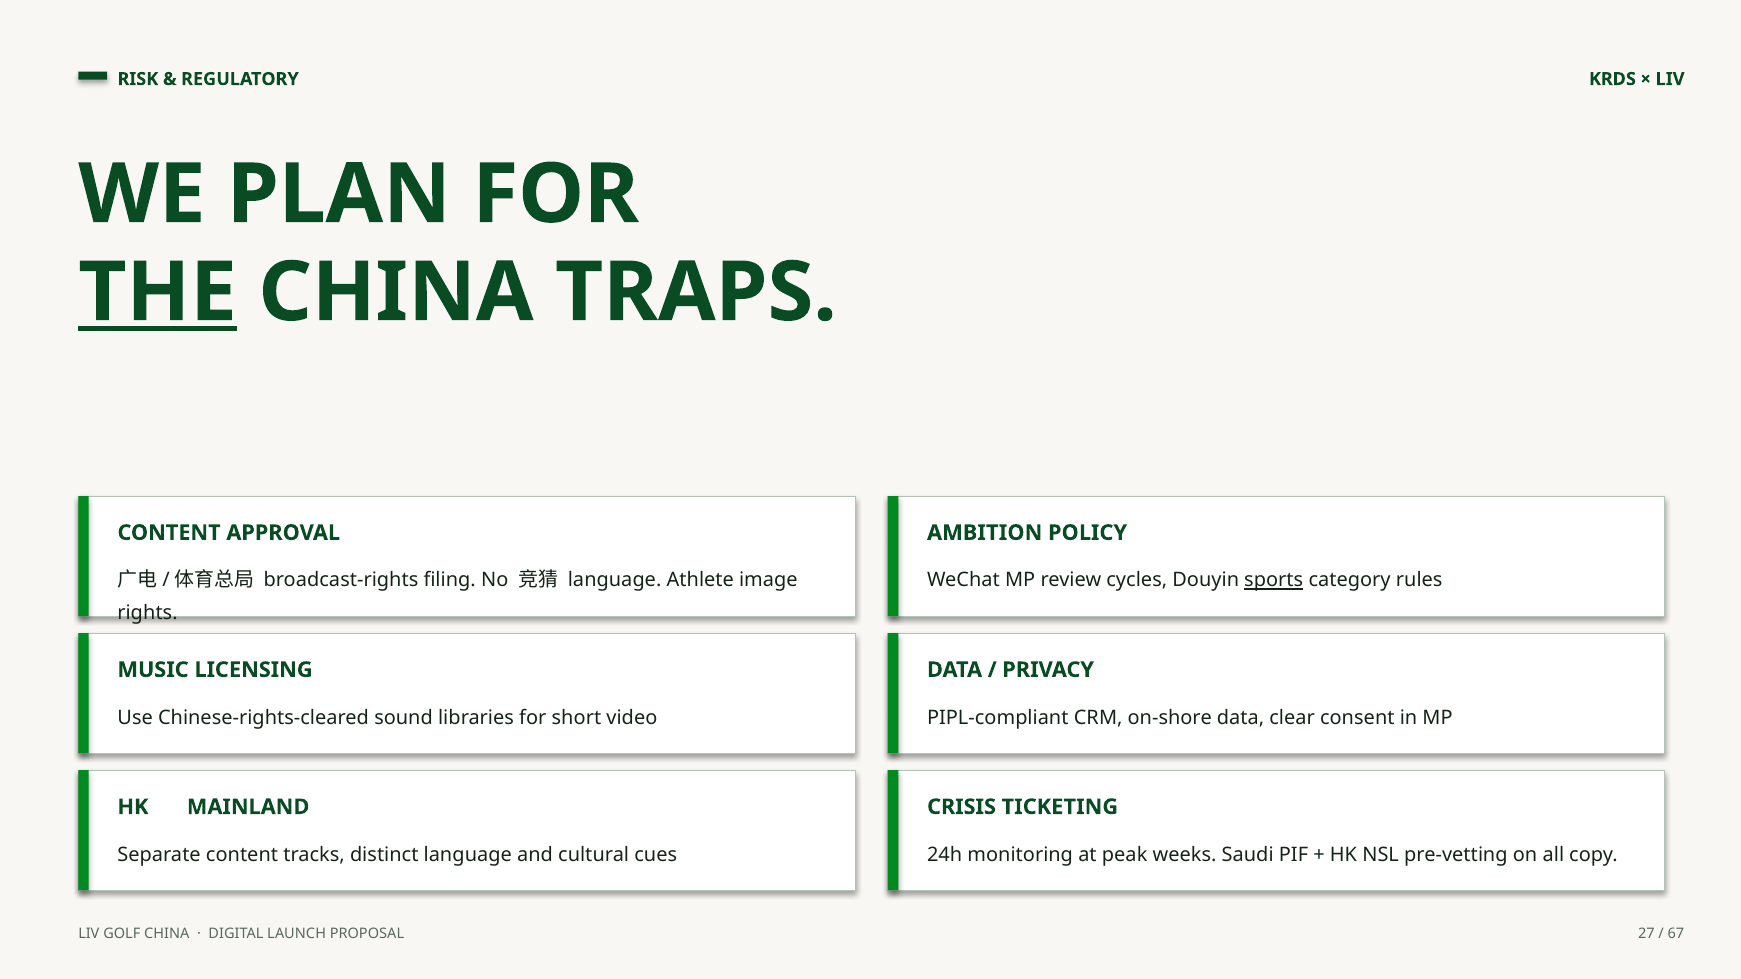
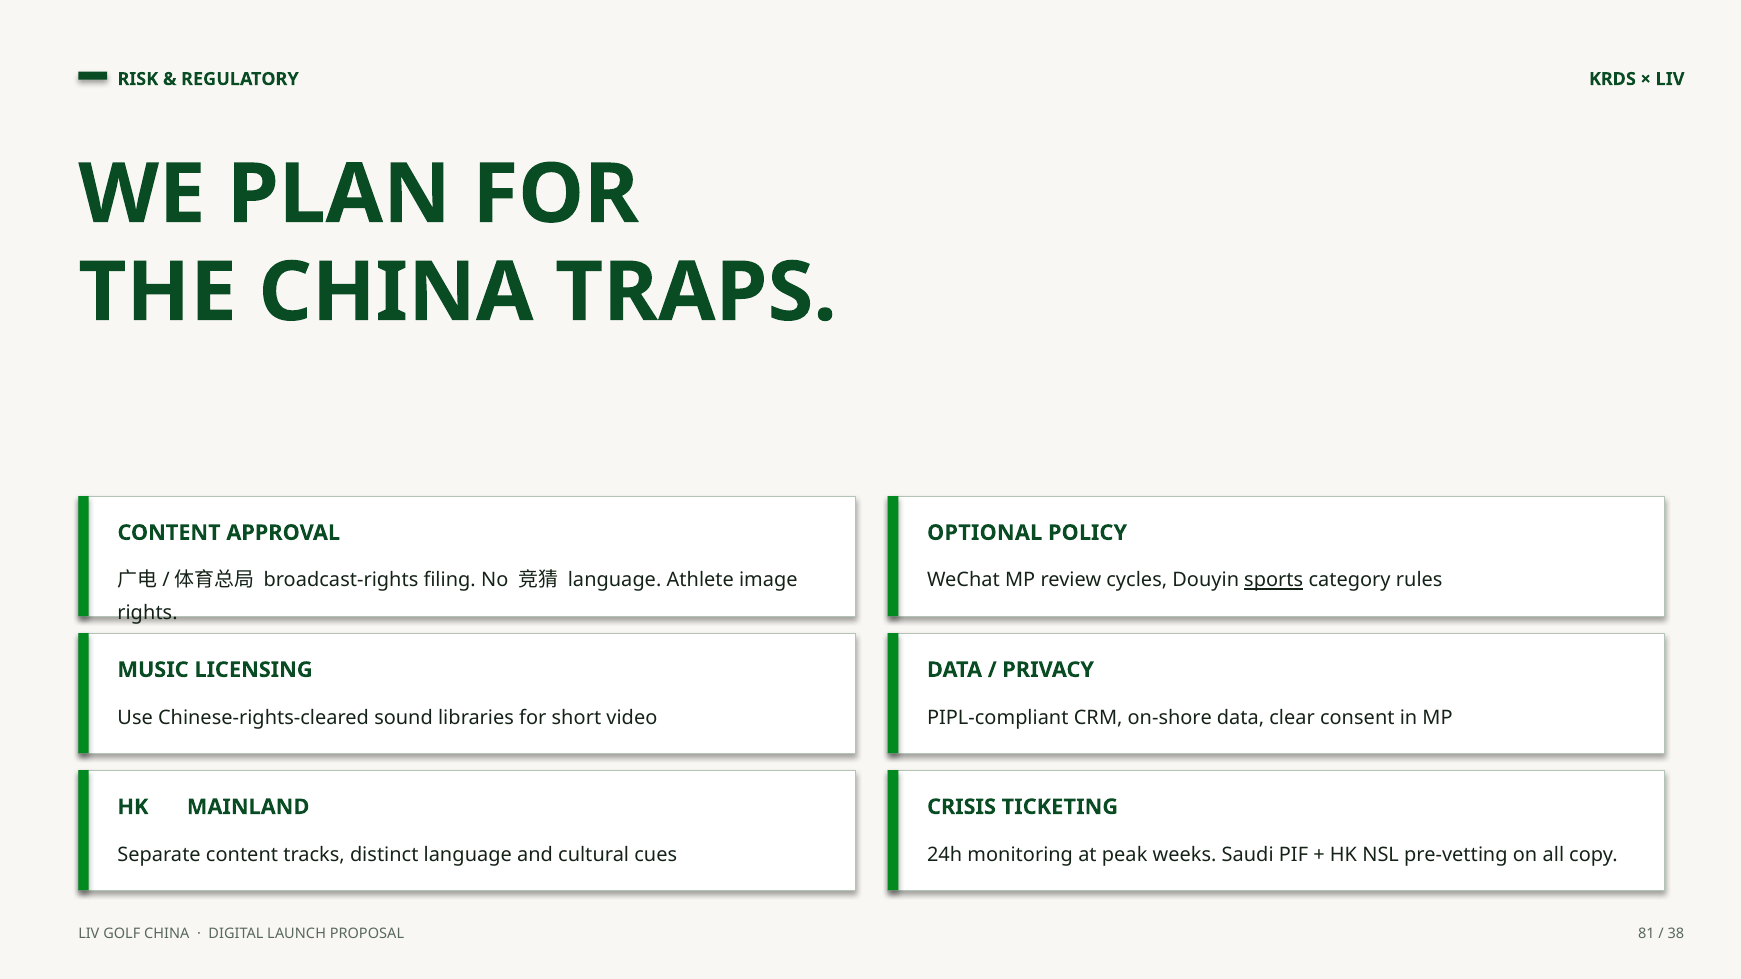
THE underline: present -> none (158, 293)
AMBITION: AMBITION -> OPTIONAL (985, 533)
27: 27 -> 81 (1646, 934)
67: 67 -> 38 (1676, 934)
